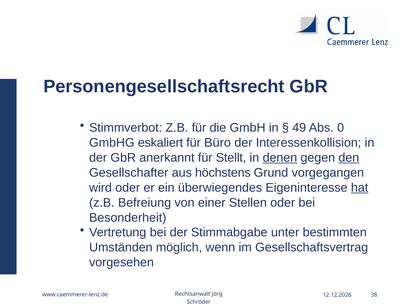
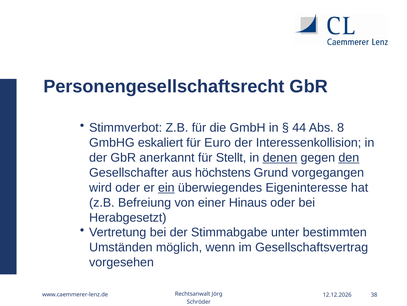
49: 49 -> 44 (299, 128)
0: 0 -> 8 (341, 128)
Büro: Büro -> Euro (218, 142)
ein underline: none -> present (166, 187)
hat underline: present -> none (360, 187)
Stellen: Stellen -> Hinaus (248, 202)
Besonderheit: Besonderheit -> Herabgesetzt (128, 217)
